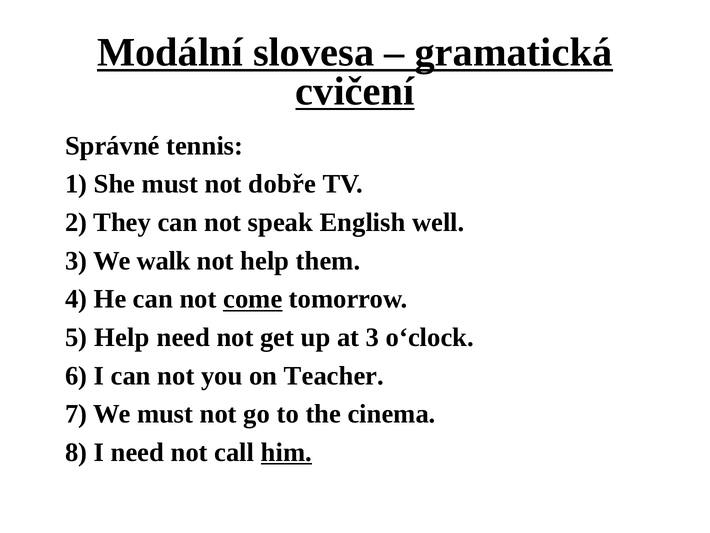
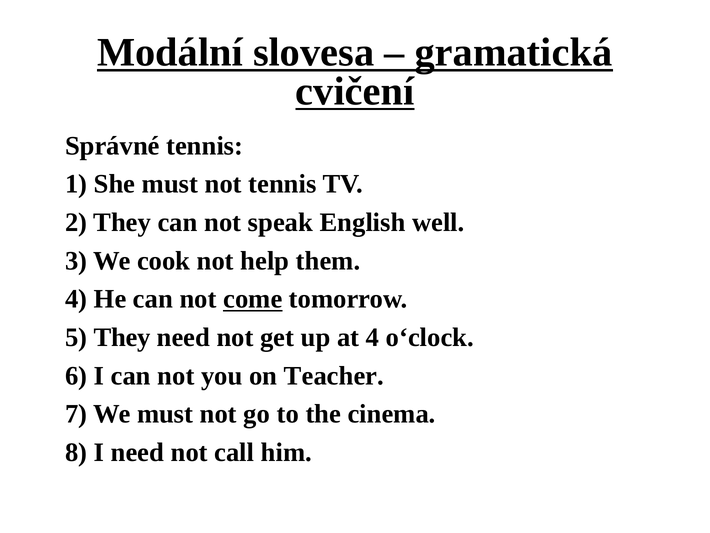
not dobře: dobře -> tennis (282, 184)
walk: walk -> cook (164, 261)
5 Help: Help -> They (122, 337)
at 3: 3 -> 4 (373, 337)
him underline: present -> none (286, 452)
